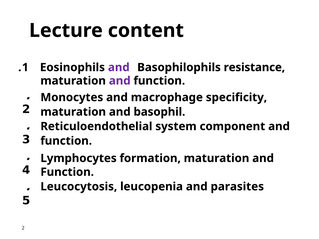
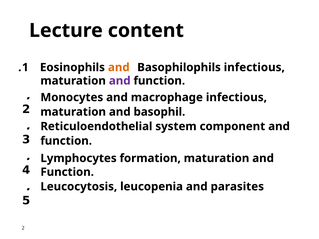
and colour: purple -> orange (119, 67)
Basophilophils resistance: resistance -> infectious (254, 67)
macrophage specificity: specificity -> infectious (236, 97)
